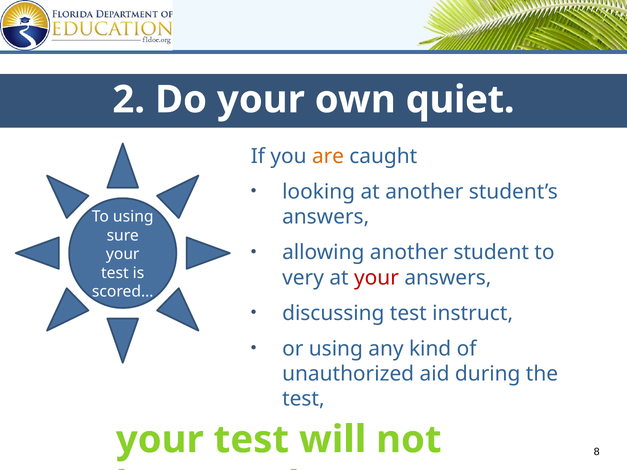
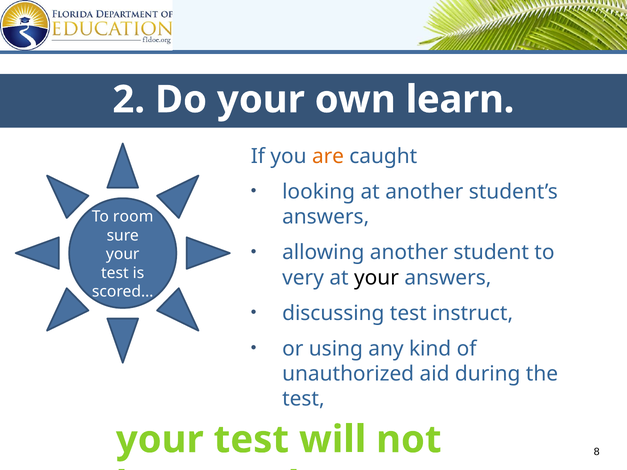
quiet: quiet -> learn (460, 100)
To using: using -> room (133, 217)
your colour: red -> black (376, 278)
